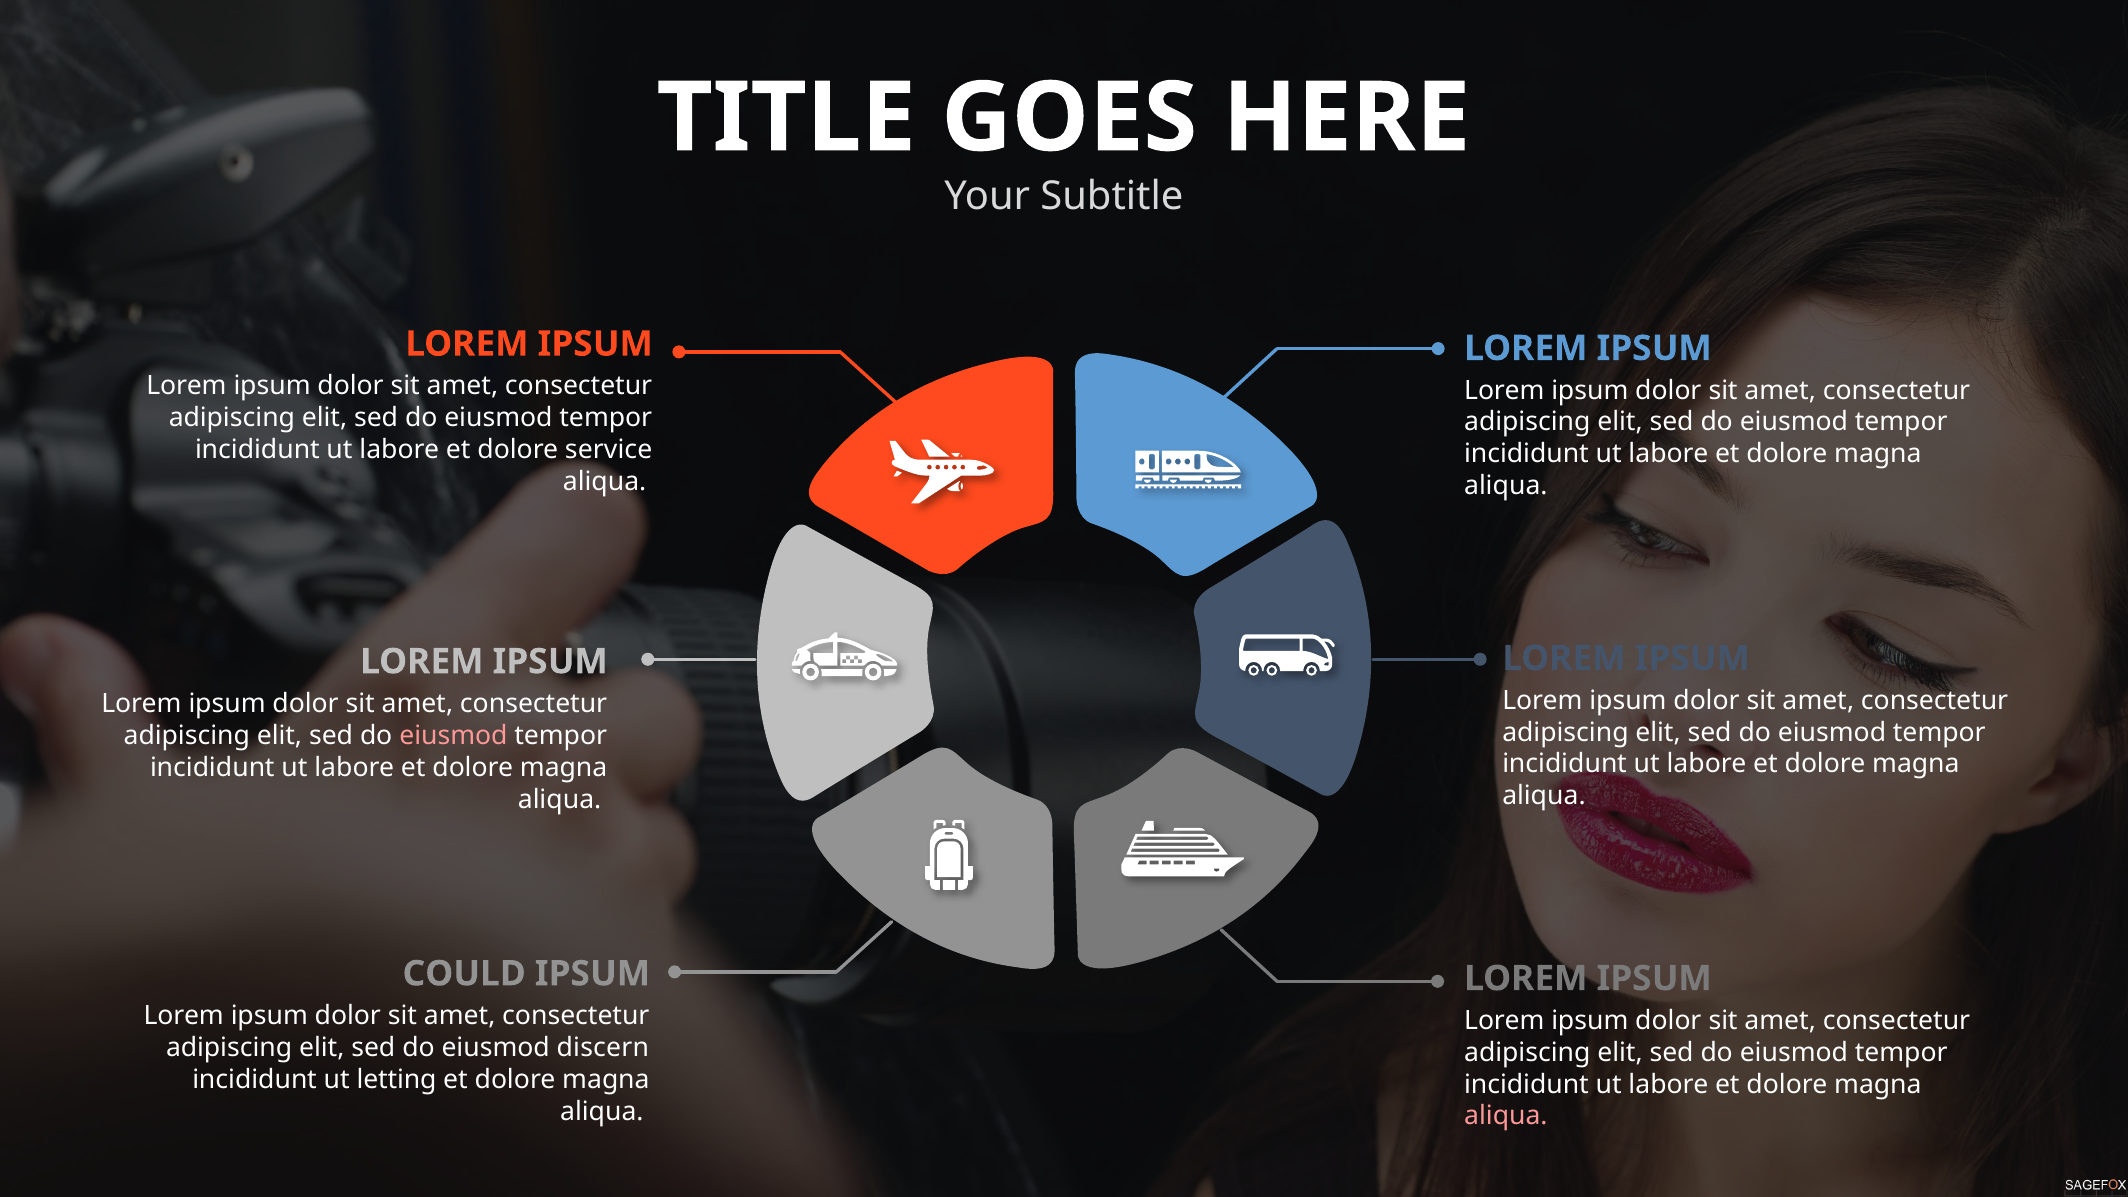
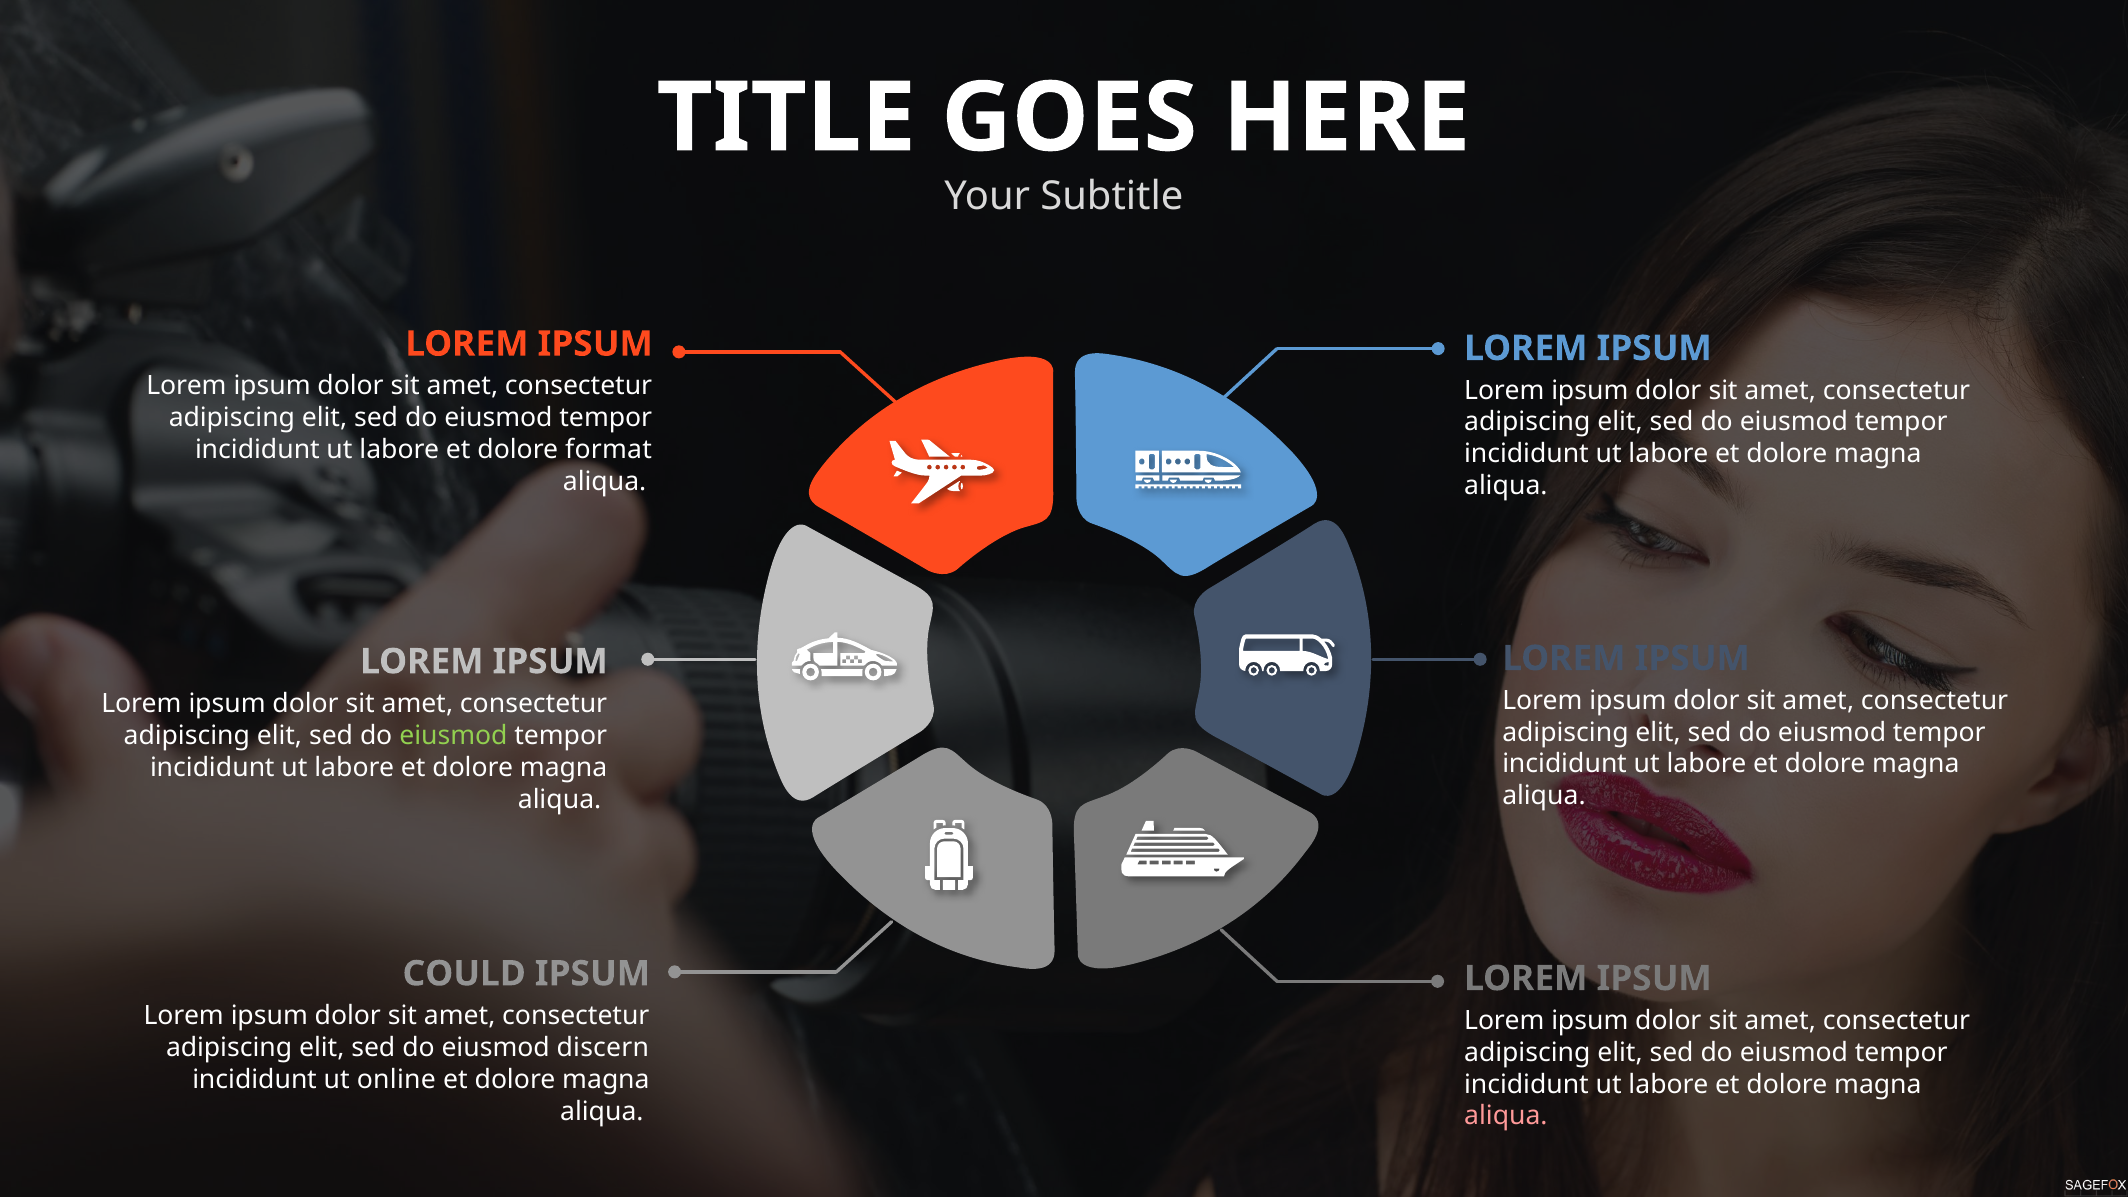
service: service -> format (609, 450)
eiusmod colour: pink -> light green (453, 735)
letting: letting -> online (396, 1079)
